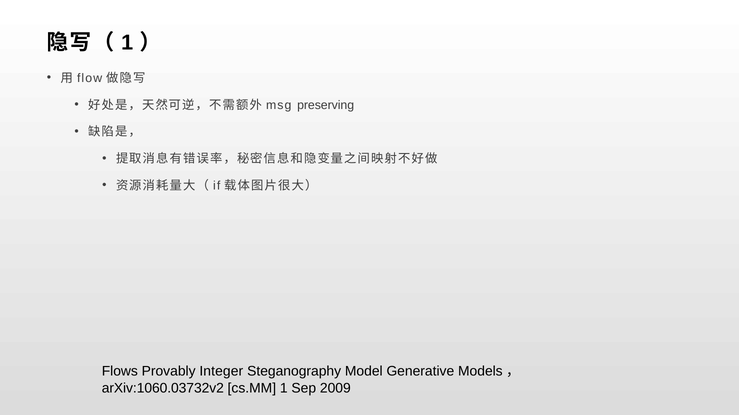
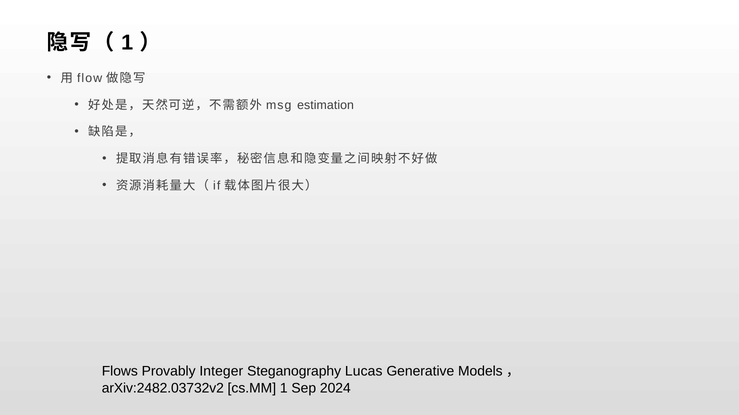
preserving: preserving -> estimation (326, 105)
Model: Model -> Lucas (364, 372)
arXiv:1060.03732v2: arXiv:1060.03732v2 -> arXiv:2482.03732v2 (163, 389)
2009: 2009 -> 2024 (335, 389)
